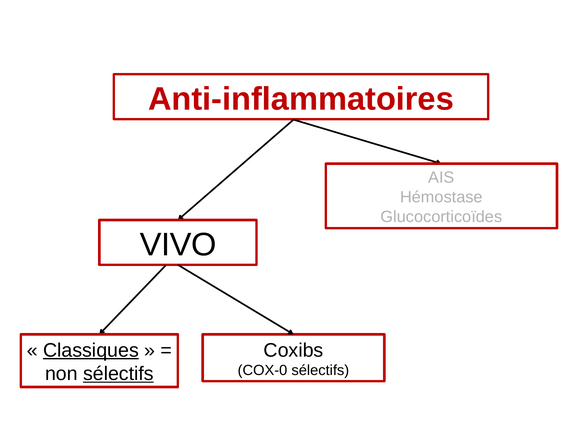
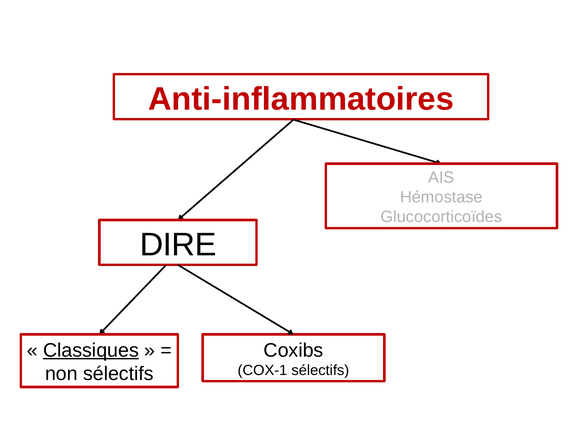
VIVO: VIVO -> DIRE (178, 245)
COX-0: COX-0 -> COX-1 (262, 371)
sélectifs underline: present -> none (118, 374)
